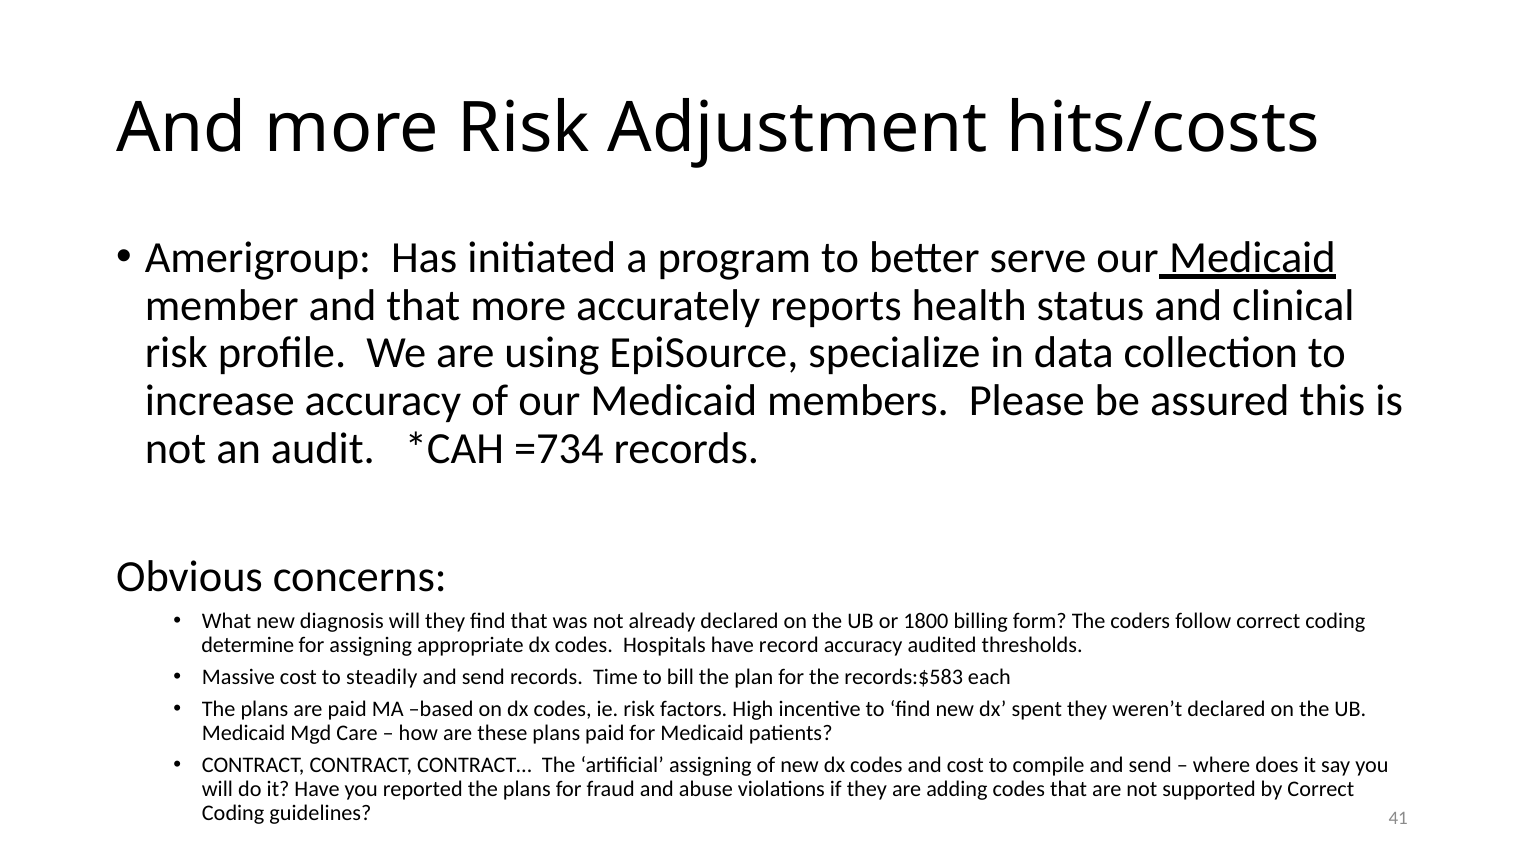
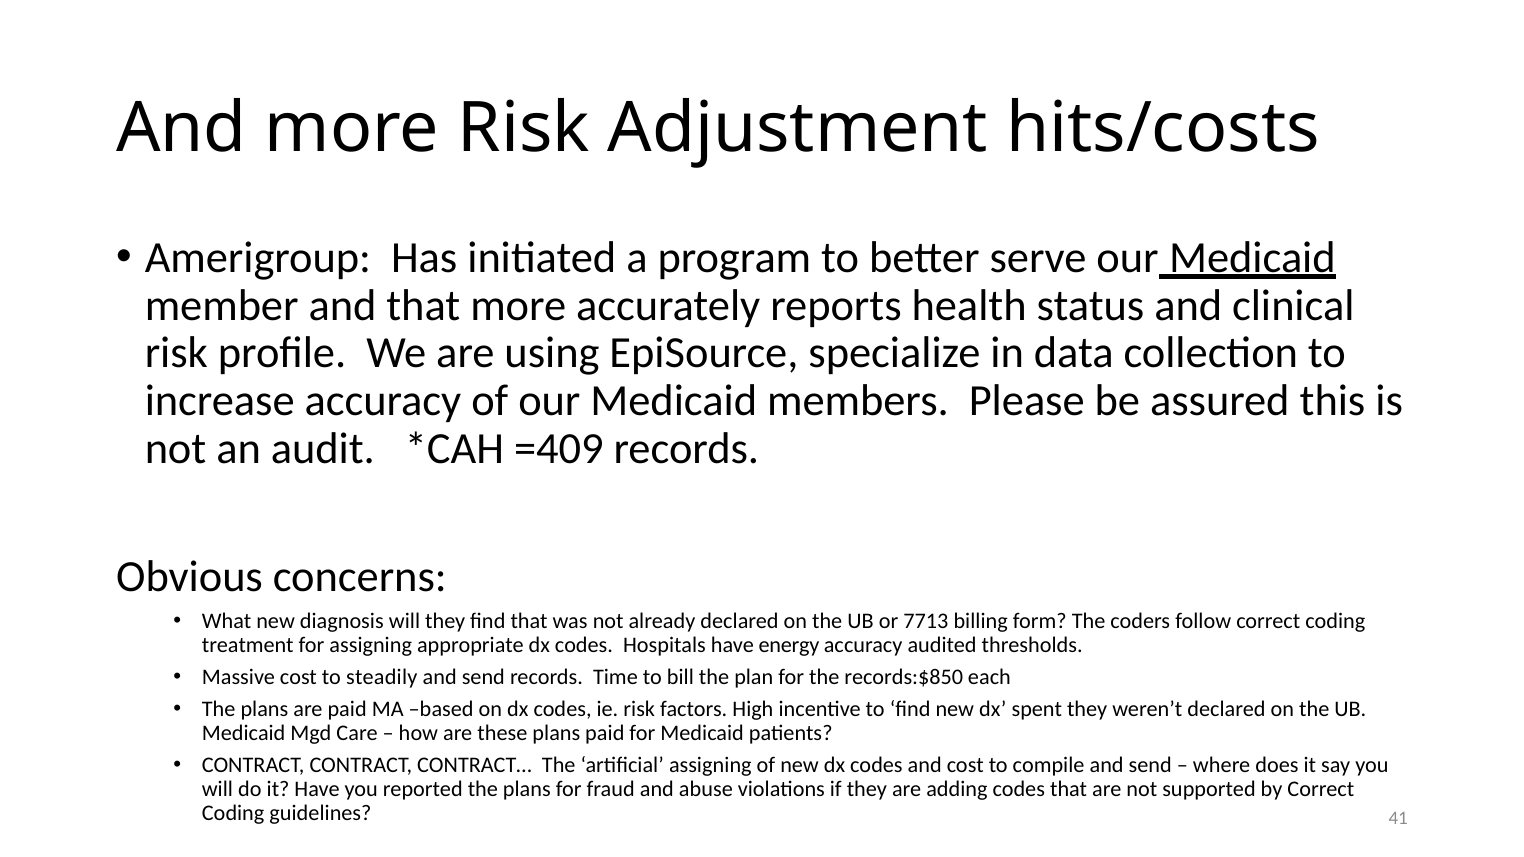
=734: =734 -> =409 (559, 449)
1800: 1800 -> 7713 (926, 621)
determine: determine -> treatment (248, 645)
record: record -> energy (789, 645)
records:$583: records:$583 -> records:$850 (904, 677)
